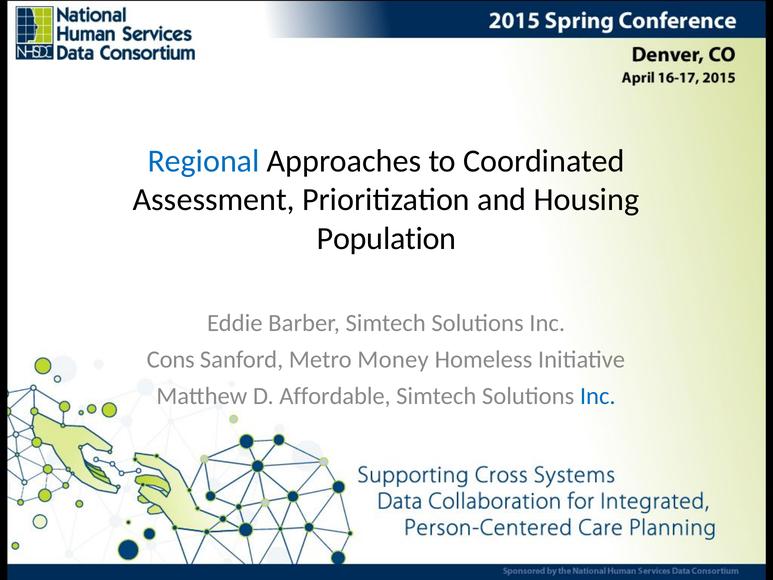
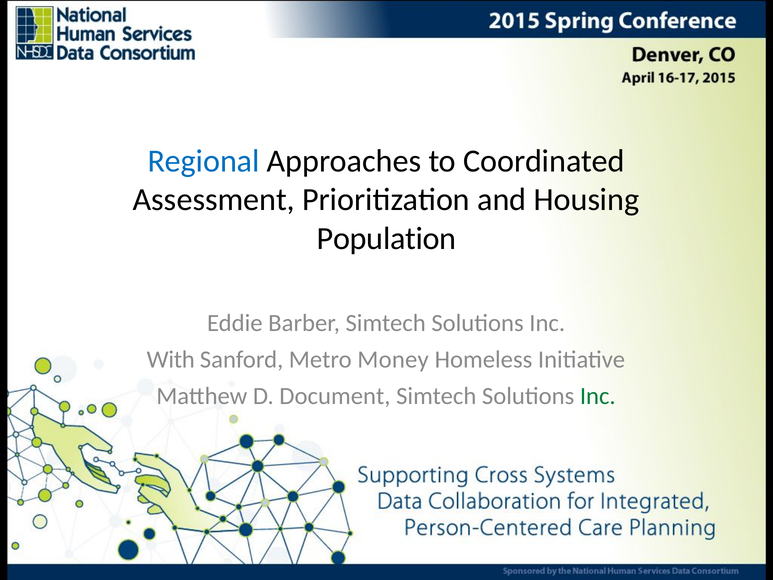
Cons: Cons -> With (171, 360)
Affordable: Affordable -> Document (335, 396)
Inc colour: blue -> green (598, 396)
